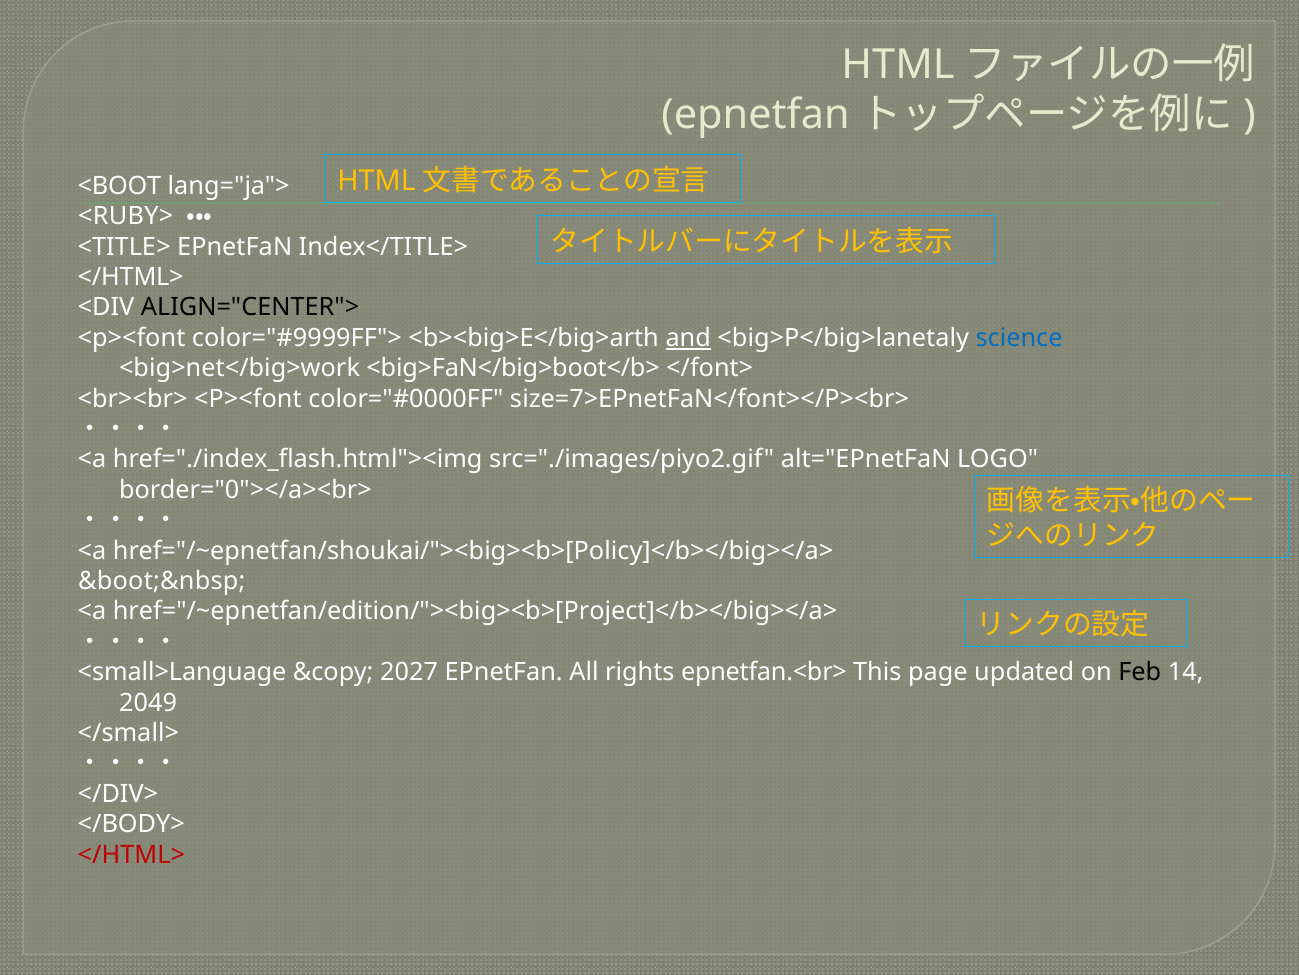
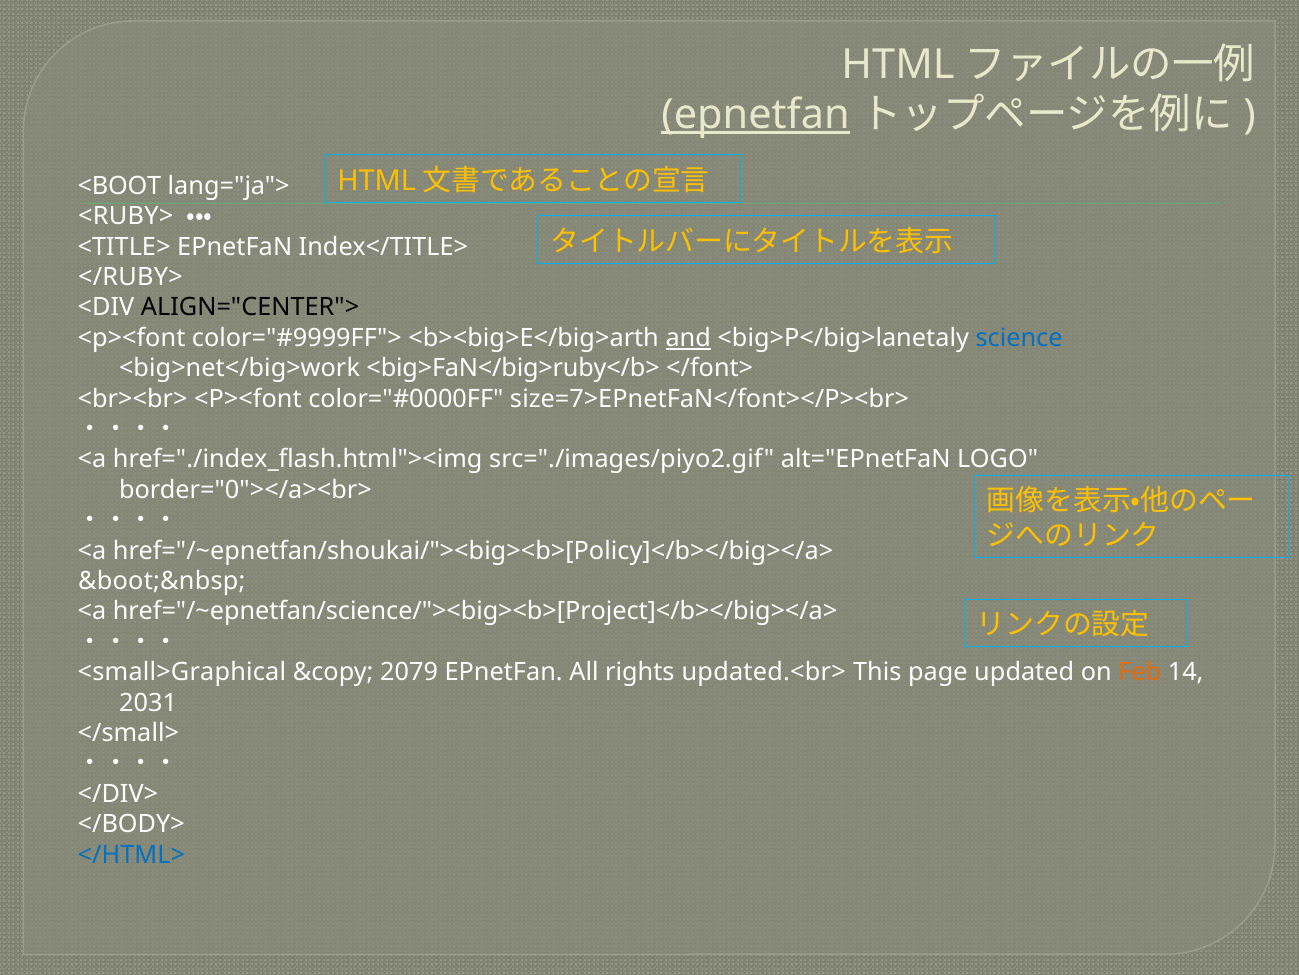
epnetfan underline: none -> present (756, 114)
</HTML>: </HTML> -> </RUBY> (130, 277)
<big>FaN</big>boot</b>: <big>FaN</big>boot</b> -> <big>FaN</big>ruby</b> (513, 368)
href="/~epnetfan/edition/"><big><b>[Project]</b></big></a>: href="/~epnetfan/edition/"><big><b>[Project]</b></big></a> -> href="/~epnetfan/science/"><big><b>[Project]</b></big></a> (475, 611)
<small>Language: <small>Language -> <small>Graphical (182, 672)
2027: 2027 -> 2079 (409, 672)
epnetfan.<br>: epnetfan.<br> -> updated.<br> (764, 672)
Feb colour: black -> orange (1140, 672)
2049: 2049 -> 2031 (148, 702)
</HTML> colour: red -> blue (131, 854)
